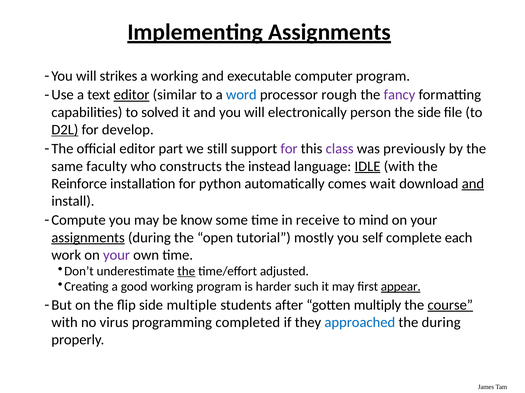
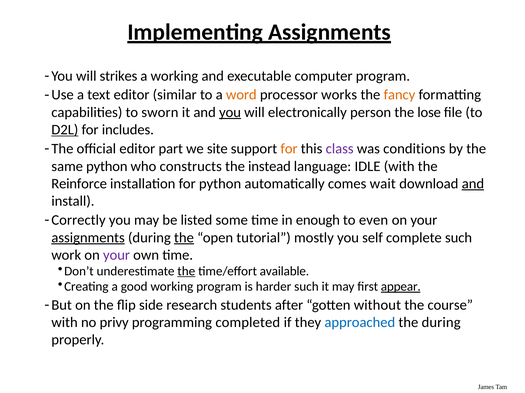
editor underline: present -> none (132, 95)
word colour: blue -> orange (241, 95)
rough: rough -> works (339, 95)
fancy colour: purple -> orange (399, 95)
solved: solved -> sworn (160, 113)
you underline: none -> present (230, 113)
the side: side -> lose (429, 113)
develop: develop -> includes (128, 130)
still: still -> site (217, 149)
for colour: purple -> orange (289, 149)
previously: previously -> conditions (414, 149)
same faculty: faculty -> python (107, 167)
IDLE underline: present -> none (368, 167)
Compute: Compute -> Correctly (79, 221)
know: know -> listed (196, 221)
receive: receive -> enough (318, 221)
mind: mind -> even (374, 221)
the underline: none -> present (184, 238)
complete each: each -> such (459, 238)
adjusted: adjusted -> available (284, 272)
multiple: multiple -> research (192, 305)
multiply: multiply -> without (377, 305)
course underline: present -> none (450, 305)
virus: virus -> privy (114, 323)
